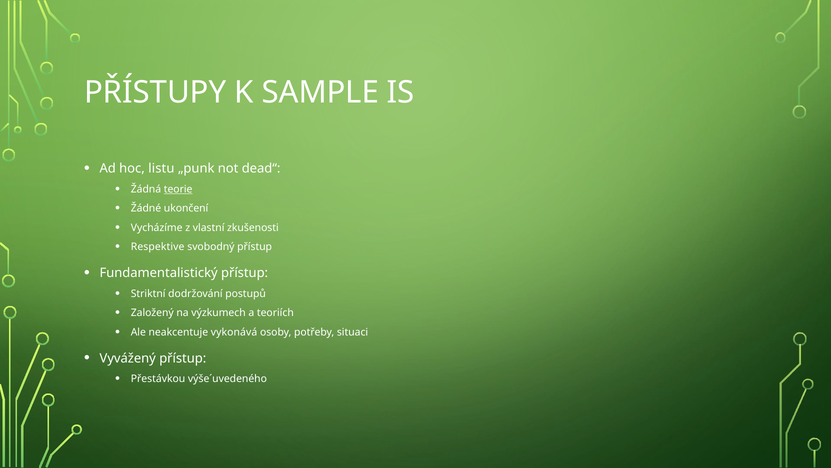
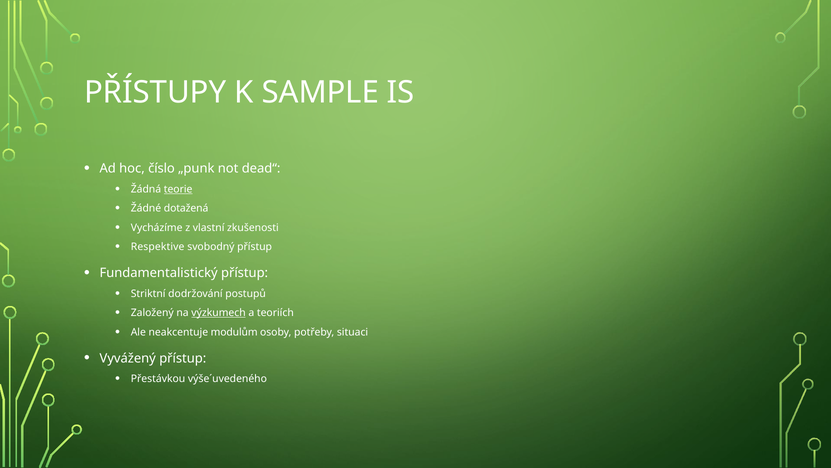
listu: listu -> číslo (161, 168)
ukončení: ukončení -> dotažená (186, 208)
výzkumech underline: none -> present (219, 313)
vykonává: vykonává -> modulům (234, 332)
